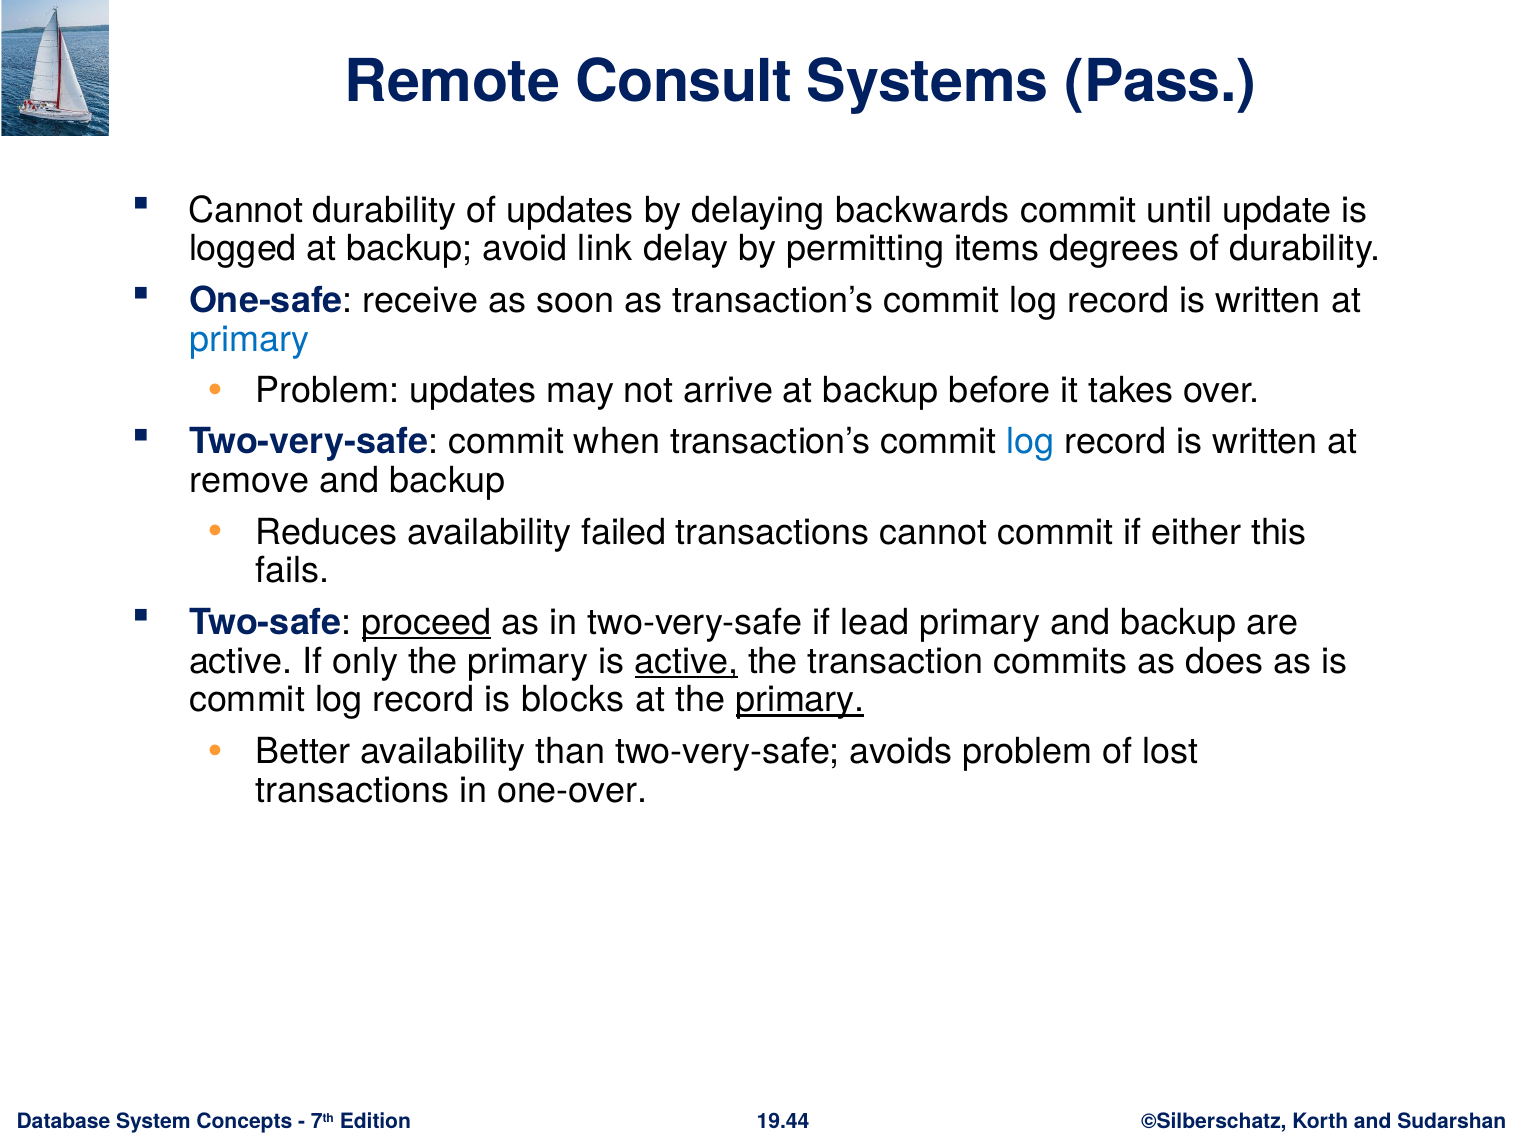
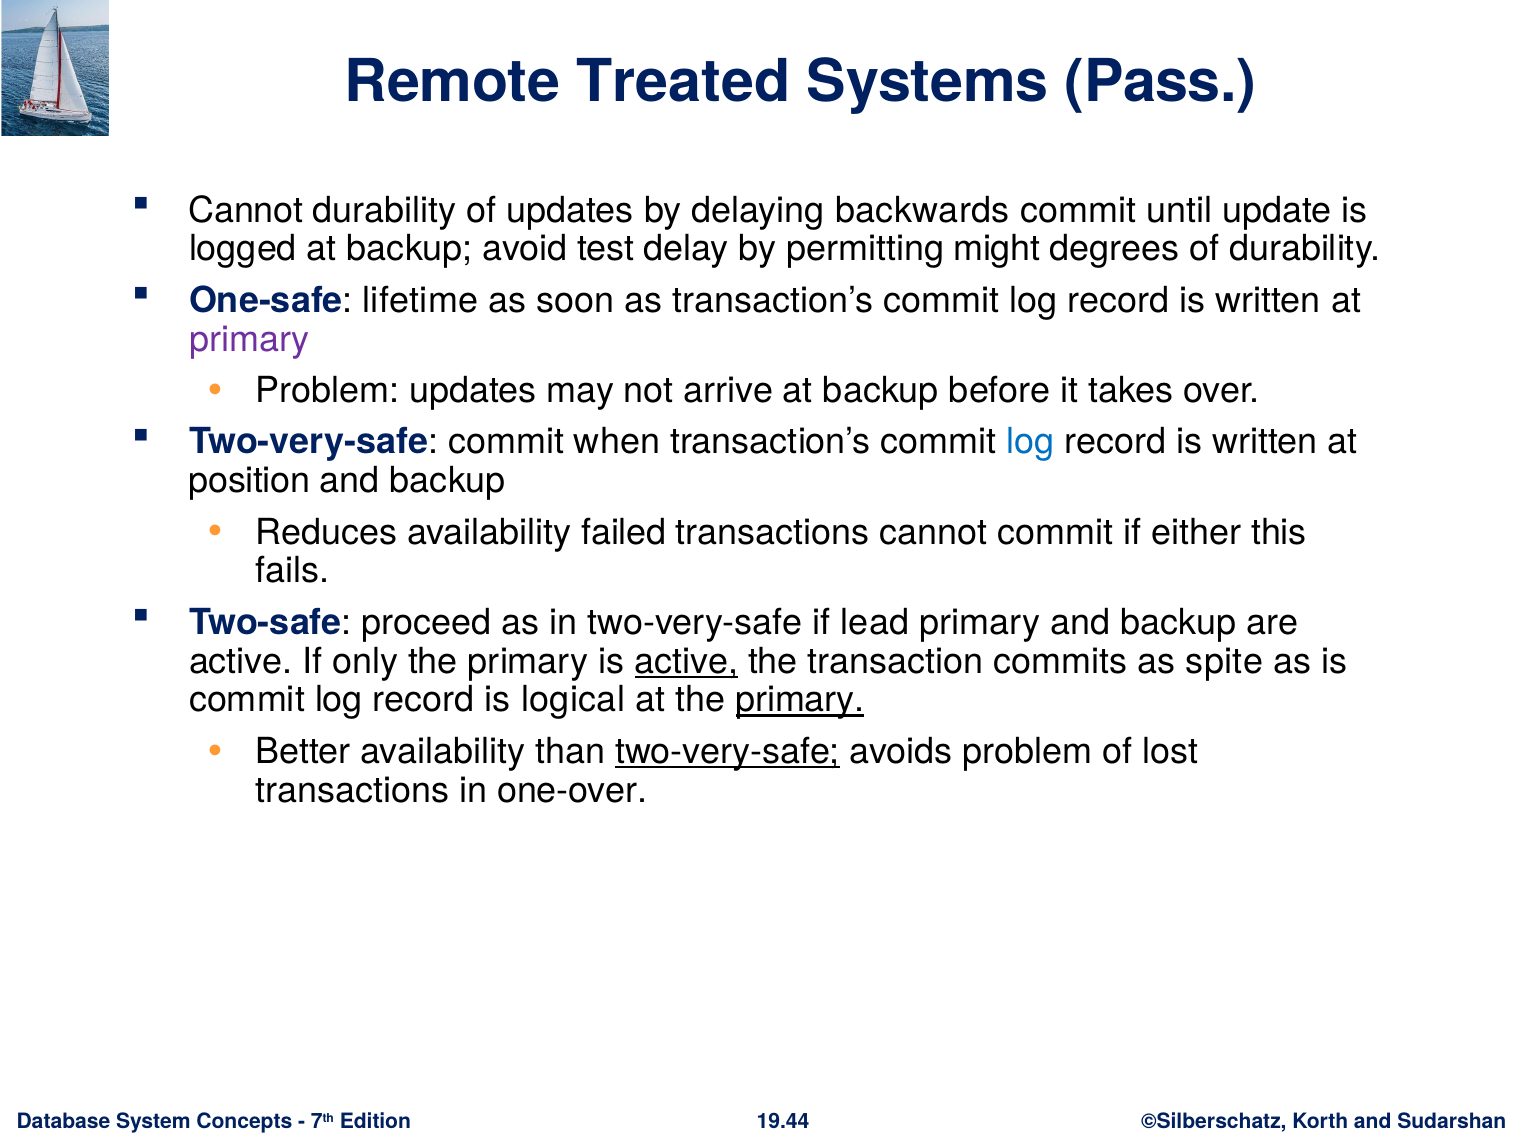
Consult: Consult -> Treated (684, 82)
link: link -> test (606, 249)
items: items -> might (997, 249)
receive: receive -> lifetime (420, 301)
primary colour: blue -> purple (249, 339)
remove: remove -> position (250, 481)
proceed underline: present -> none (426, 623)
does: does -> spite (1224, 661)
blocks: blocks -> logical (573, 700)
two-very-safe underline: none -> present (728, 752)
